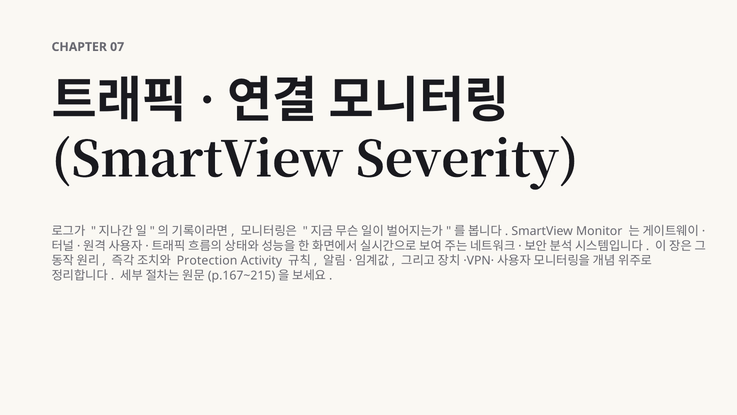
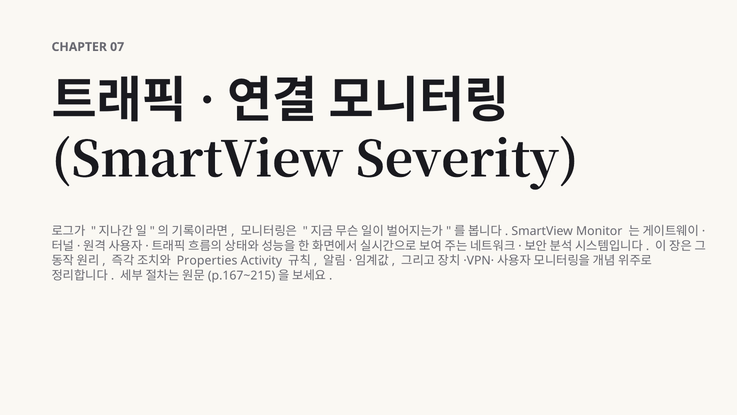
Protection: Protection -> Properties (207, 261)
